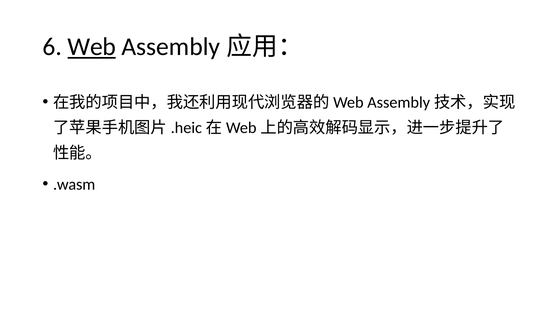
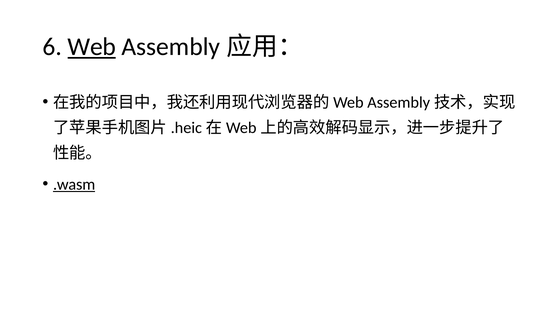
.wasm underline: none -> present (74, 184)
